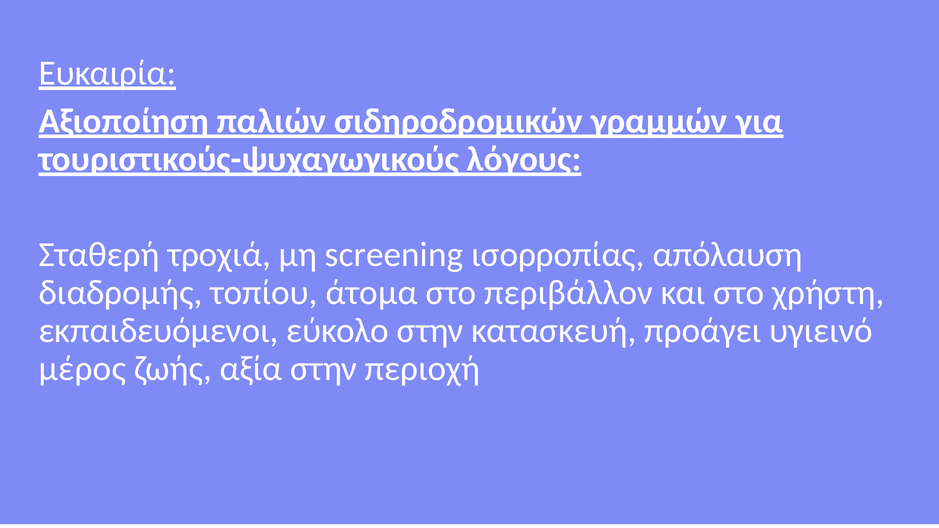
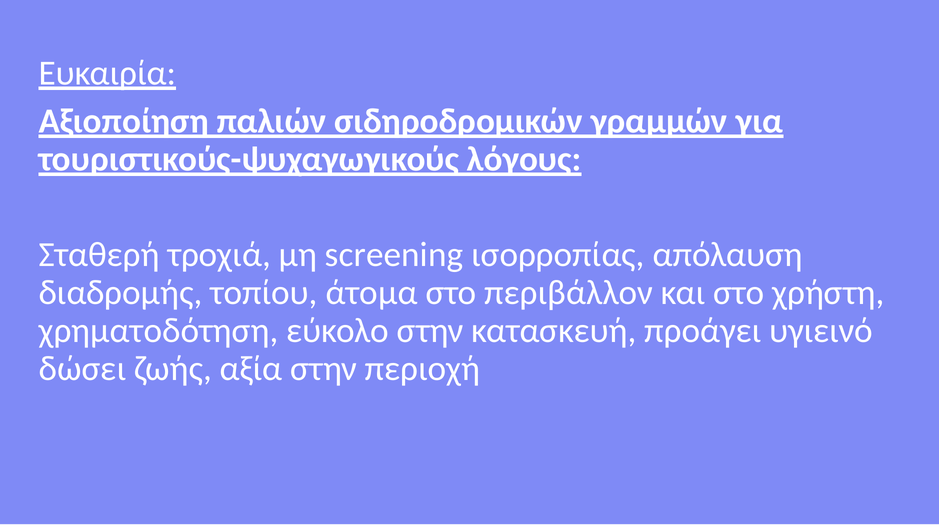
εκπαιδευόμενοι: εκπαιδευόμενοι -> χρηματοδότηση (158, 331)
μέρος: μέρος -> δώσει (82, 369)
